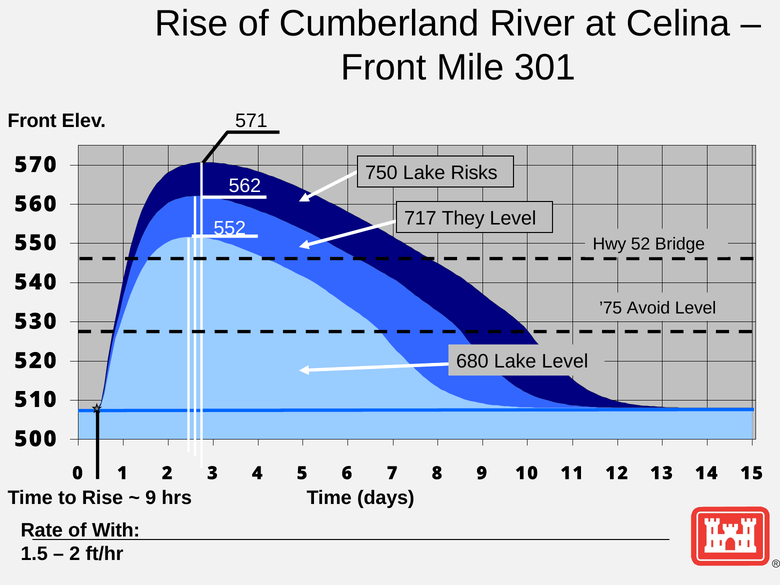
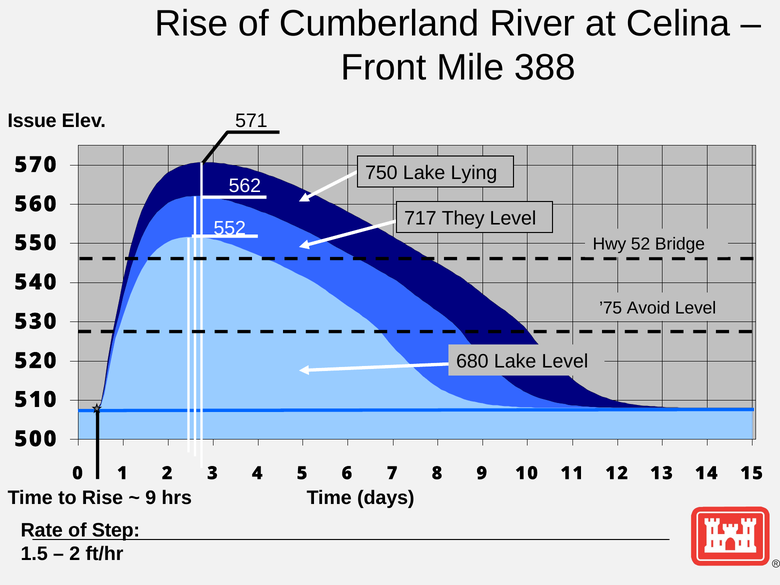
301: 301 -> 388 (545, 68)
Front: Front -> Issue (32, 121)
Risks: Risks -> Lying (474, 173)
With: With -> Step (116, 530)
